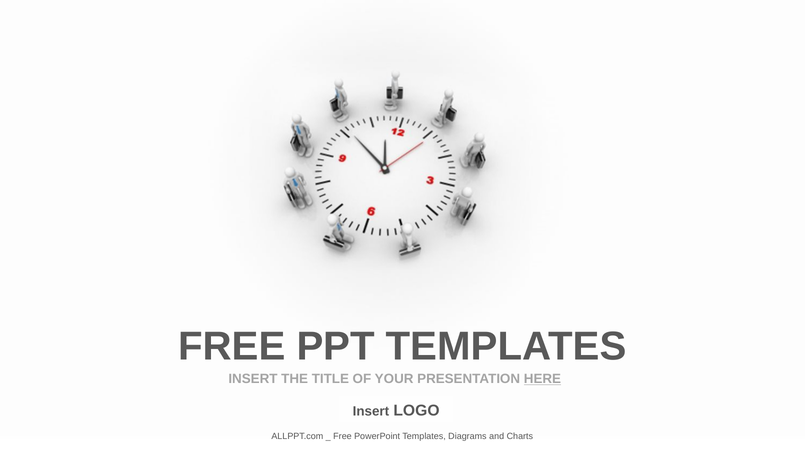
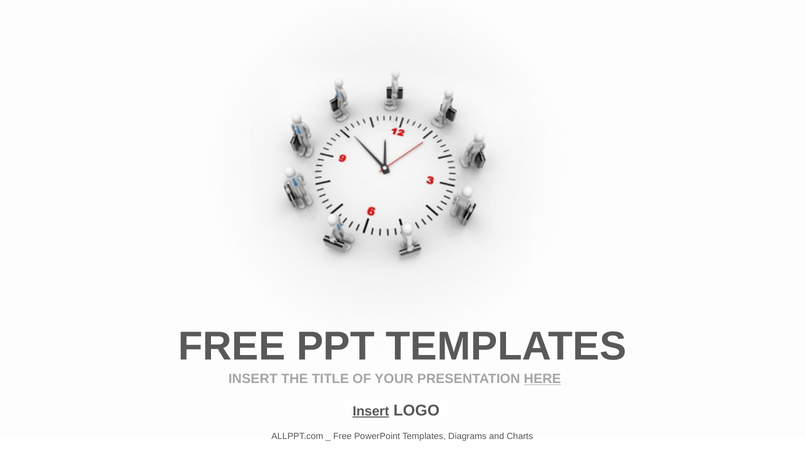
Insert underline: none -> present (371, 411)
